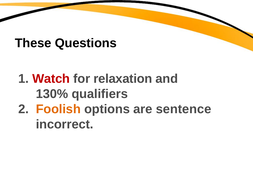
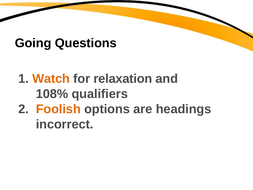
These: These -> Going (33, 43)
Watch colour: red -> orange (51, 79)
130%: 130% -> 108% (52, 94)
sentence: sentence -> headings (184, 109)
